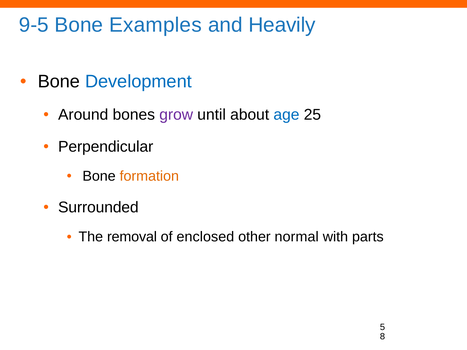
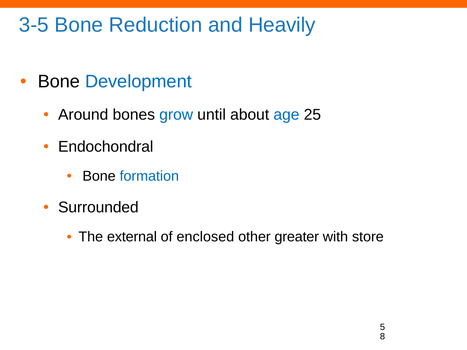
9-5: 9-5 -> 3-5 (34, 25)
Examples: Examples -> Reduction (156, 25)
grow colour: purple -> blue (176, 115)
Perpendicular: Perpendicular -> Endochondral (106, 147)
formation colour: orange -> blue (149, 176)
removal: removal -> external (132, 237)
normal: normal -> greater (297, 237)
parts: parts -> store (368, 237)
